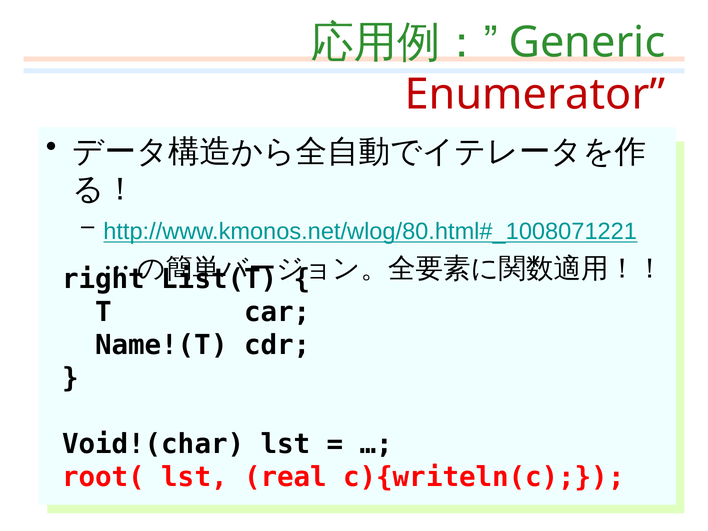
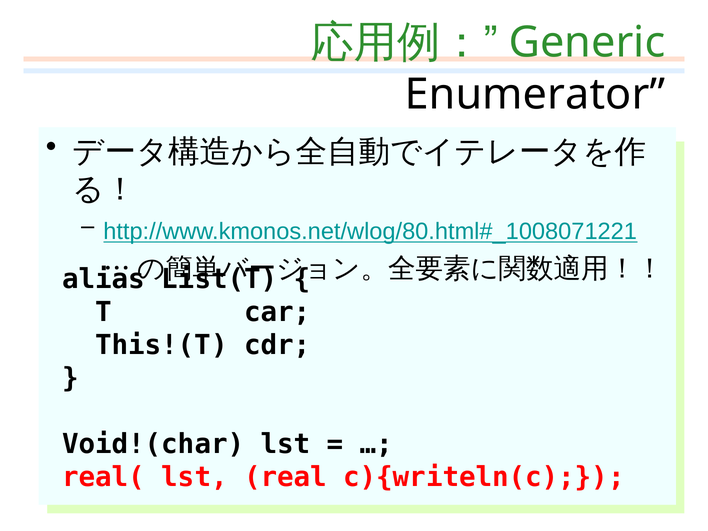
Enumerator colour: red -> black (535, 94)
right: right -> alias (104, 279)
Name!(T: Name!(T -> This!(T (161, 345)
root(: root( -> real( (104, 477)
